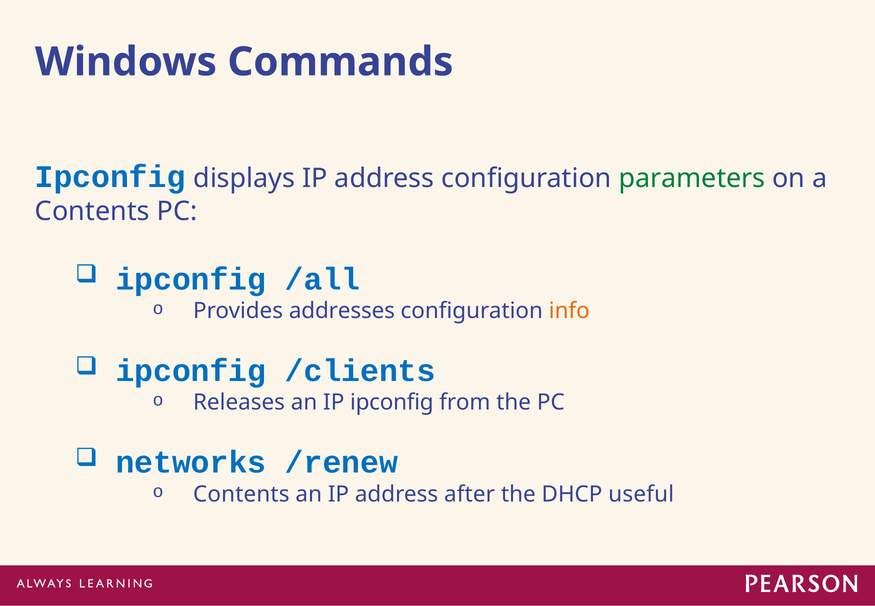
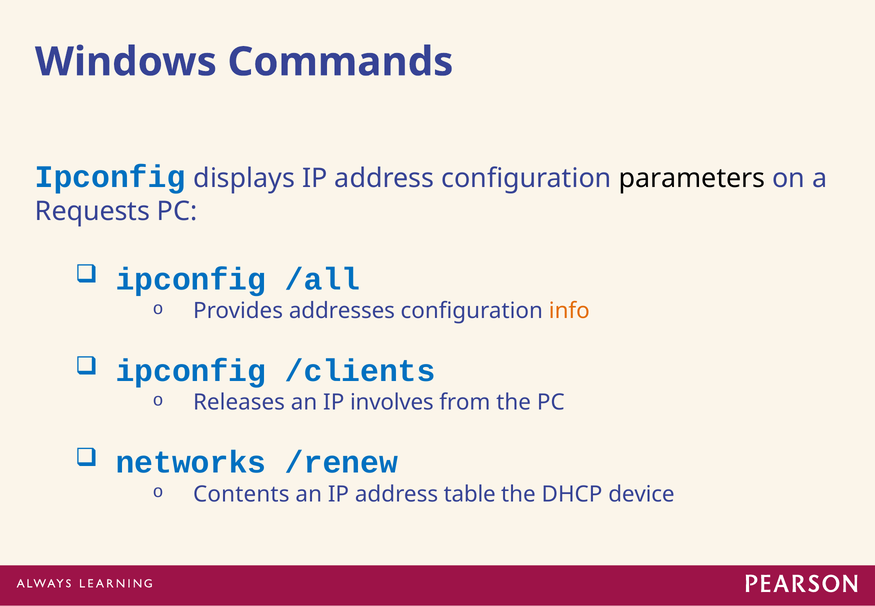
parameters colour: green -> black (692, 178)
Contents: Contents -> Requests (92, 211)
IP ipconfig: ipconfig -> involves (392, 402)
after: after -> table (470, 494)
useful: useful -> device (641, 494)
